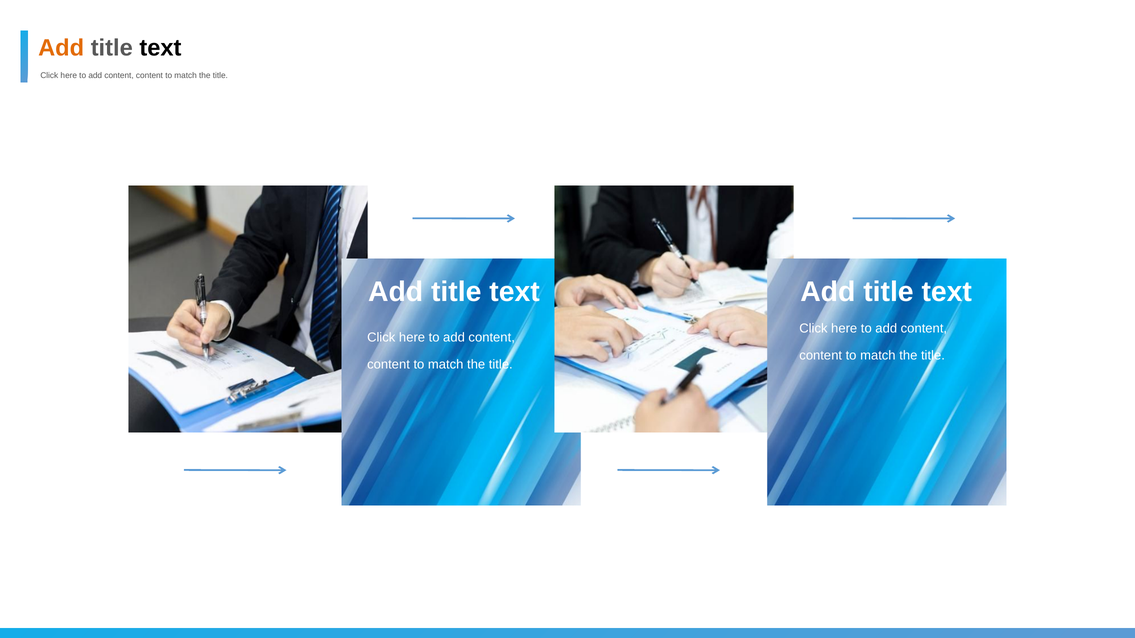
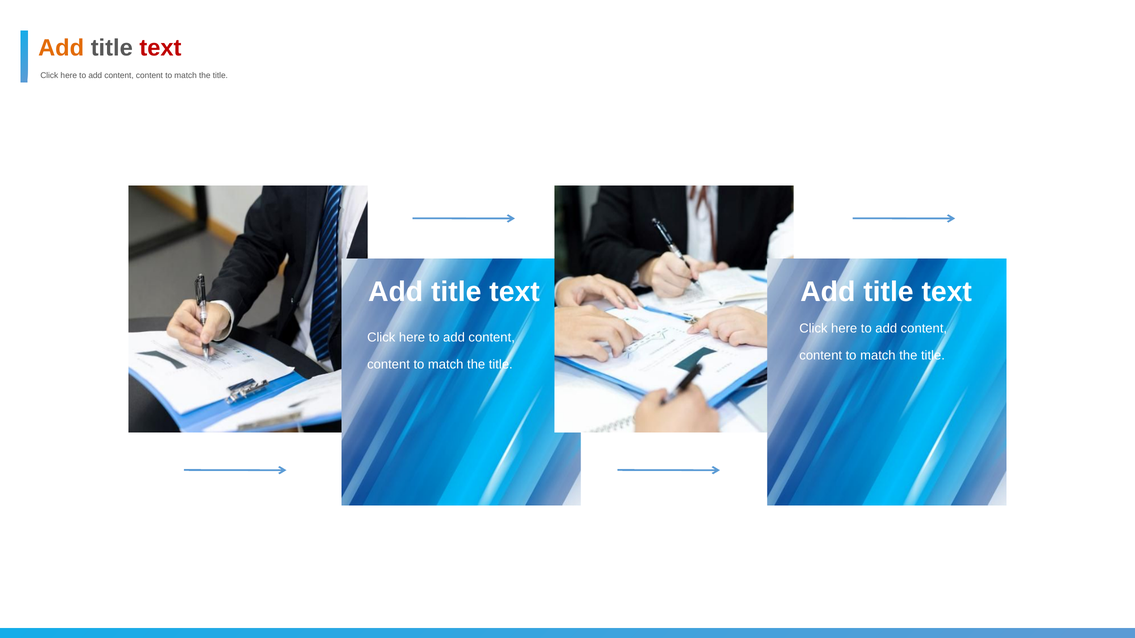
text colour: black -> red (160, 48)
